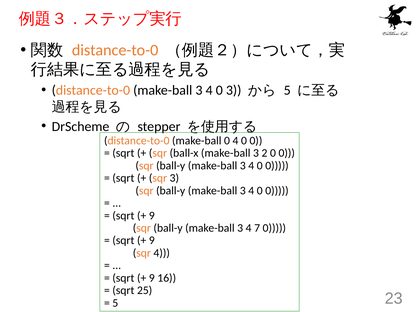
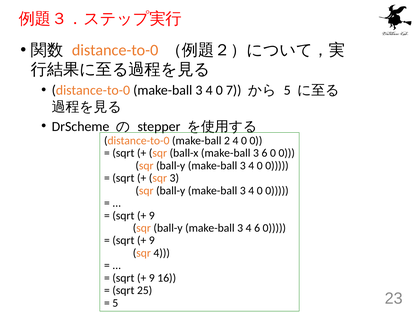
0 3: 3 -> 7 (234, 90)
make-ball 0: 0 -> 2 (227, 141)
3 2: 2 -> 6 (264, 153)
4 7: 7 -> 6 (257, 228)
